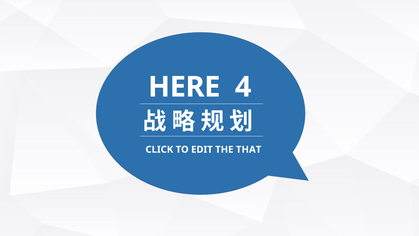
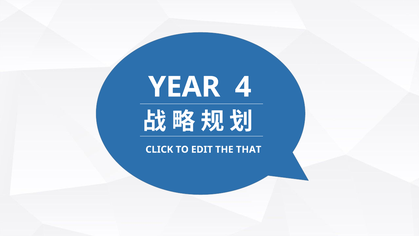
HERE: HERE -> YEAR (184, 87)
